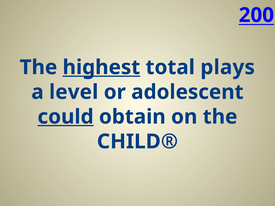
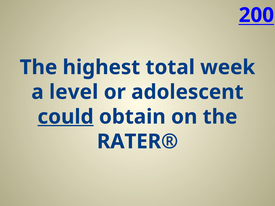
highest underline: present -> none (101, 67)
plays: plays -> week (228, 67)
CHILD®: CHILD® -> RATER® (138, 142)
